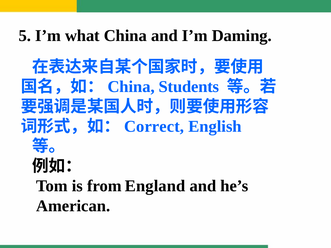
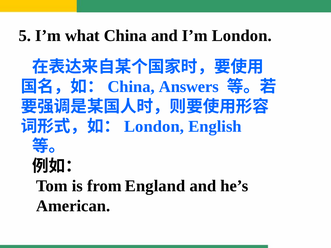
I’m Daming: Daming -> London (242, 36)
Students: Students -> Answers (189, 87)
Correct: Correct -> London (154, 127)
